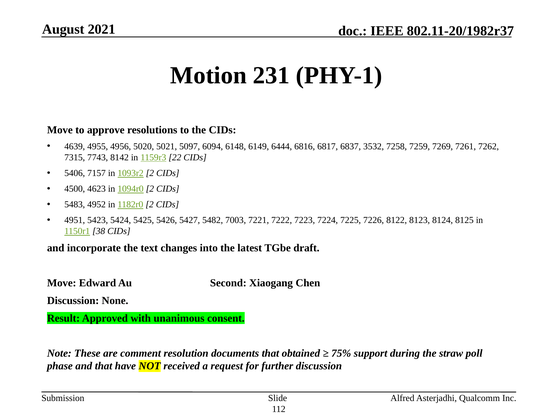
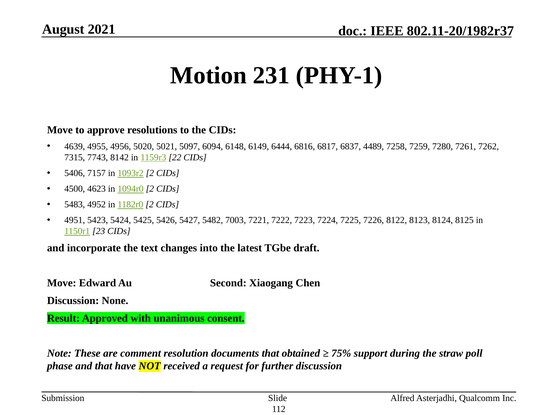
3532: 3532 -> 4489 (374, 146)
7269: 7269 -> 7280 (443, 146)
38: 38 -> 23 (99, 231)
